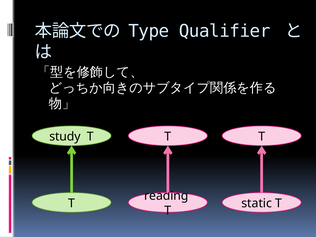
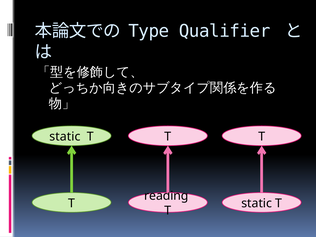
study: study -> static (65, 137)
